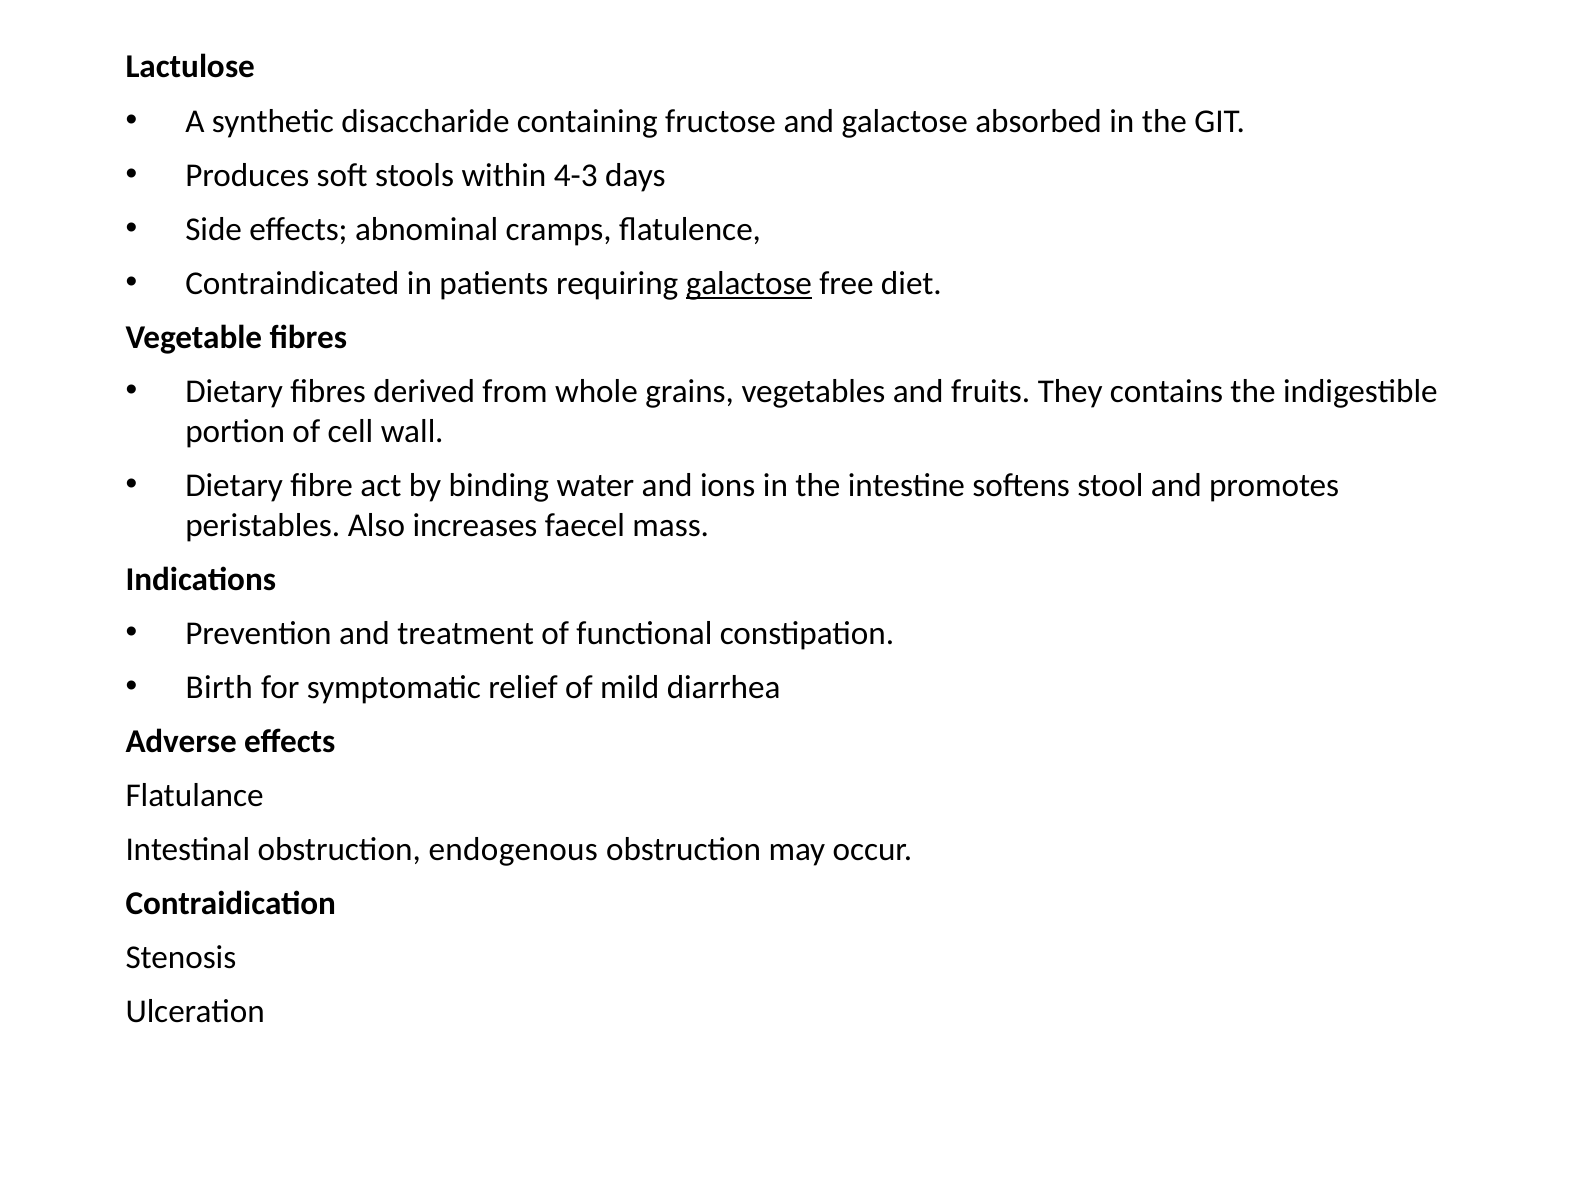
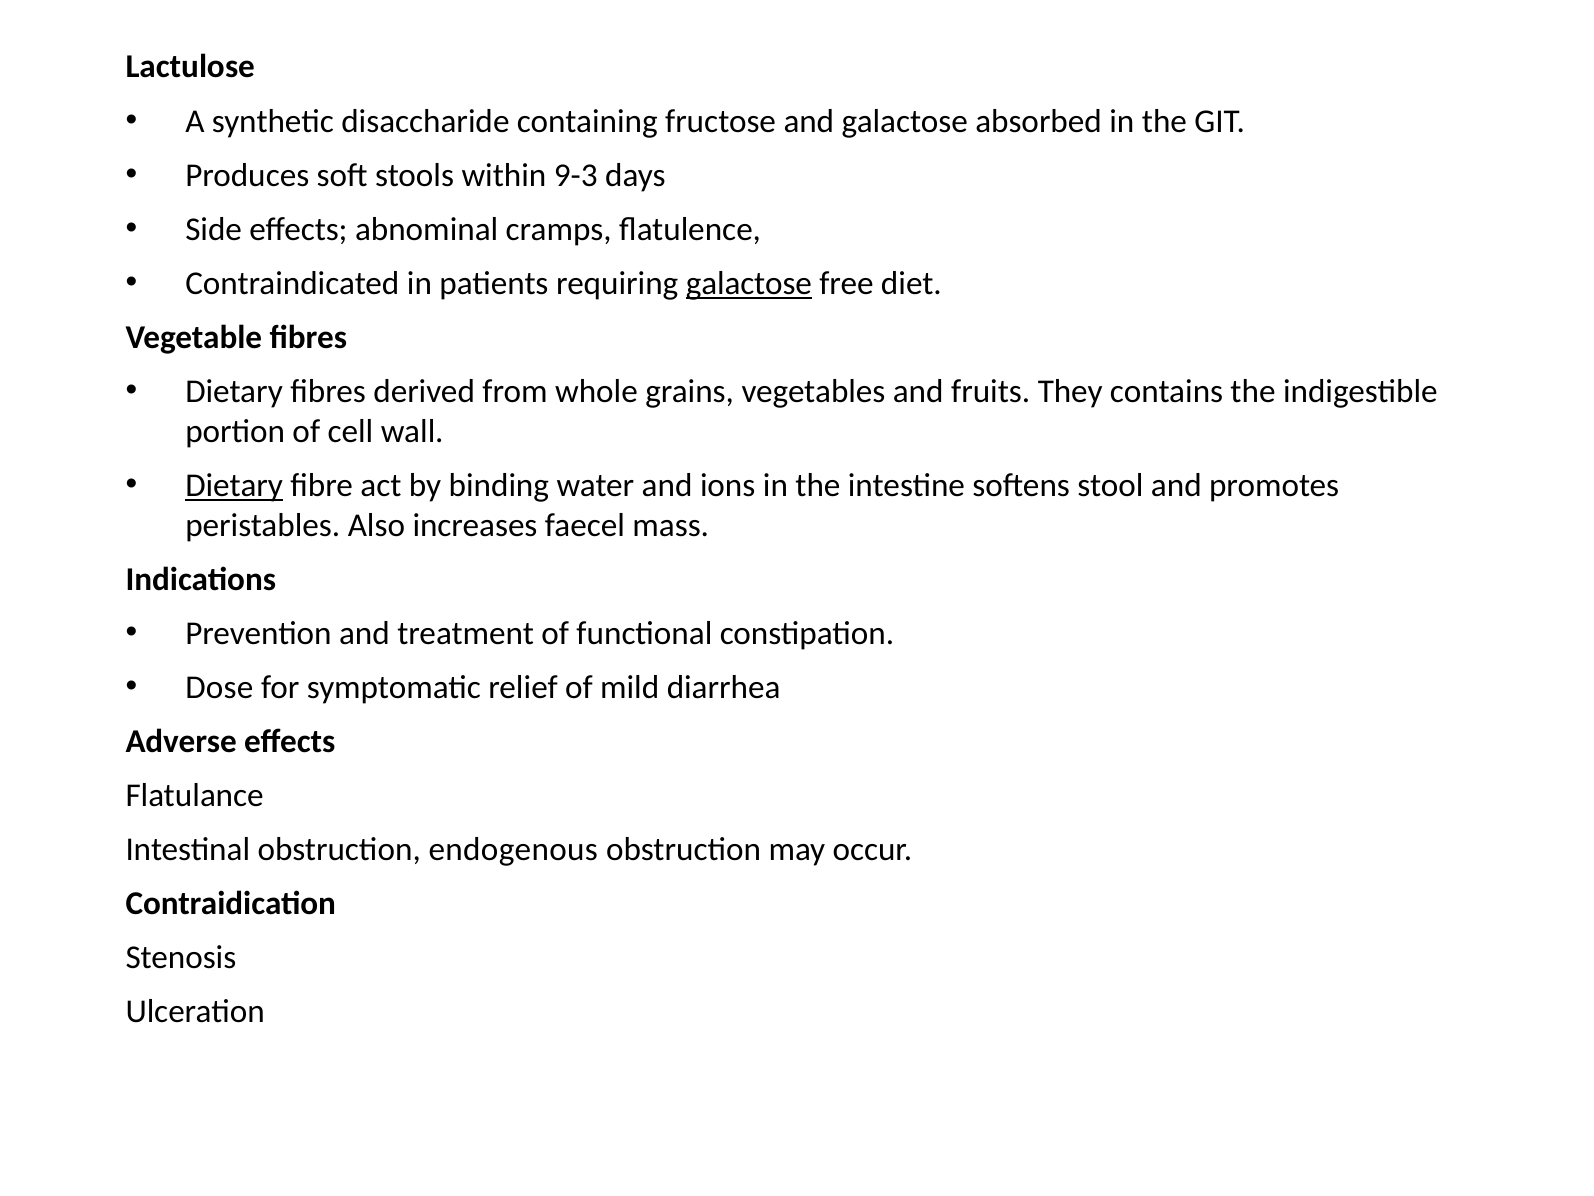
4-3: 4-3 -> 9-3 (576, 175)
Dietary underline: none -> present (234, 485)
Birth: Birth -> Dose (219, 687)
